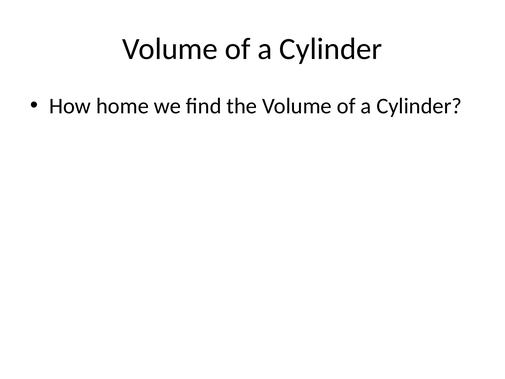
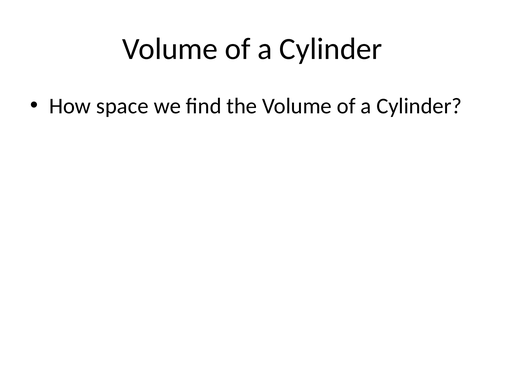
home: home -> space (122, 106)
